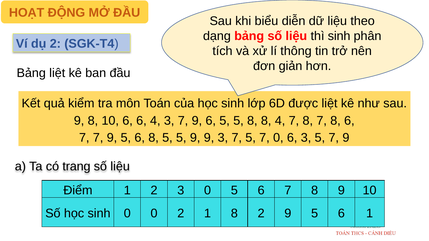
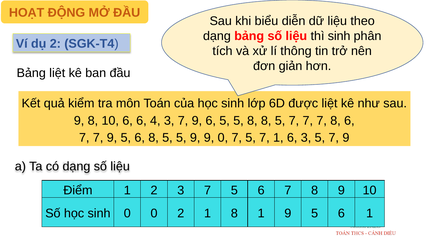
8 8 4: 4 -> 5 (280, 121)
8: 8 -> 7 (308, 121)
9 3: 3 -> 0 (223, 138)
7 0: 0 -> 1 (278, 138)
có trang: trang -> dạng (76, 167)
2 3 0: 0 -> 7 (208, 190)
8 2: 2 -> 1 (261, 214)
